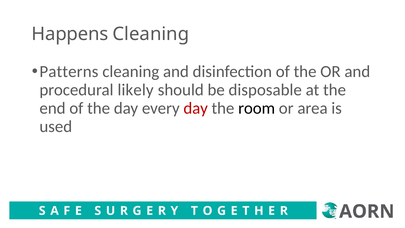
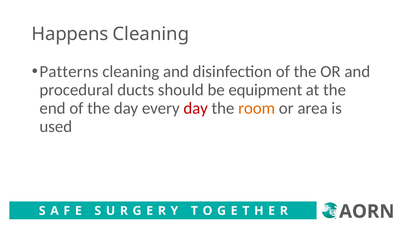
likely: likely -> ducts (136, 90)
disposable: disposable -> equipment (265, 90)
room colour: black -> orange (257, 108)
